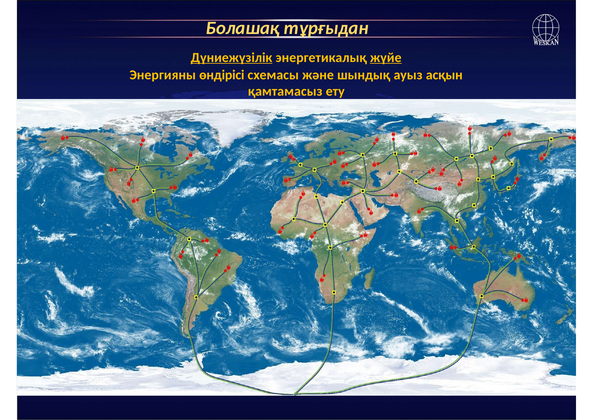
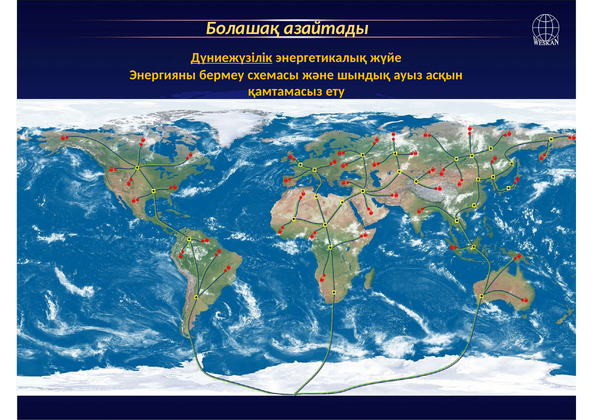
тұрғыдан: тұрғыдан -> азайтады (326, 28)
жүйе underline: present -> none (386, 57)
өндірісі: өндірісі -> бермеу (222, 75)
